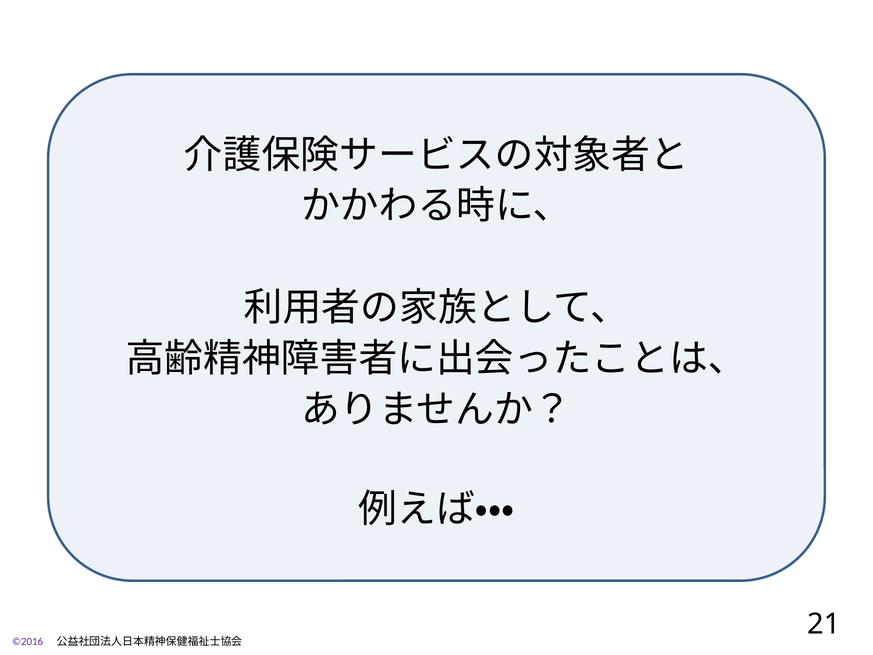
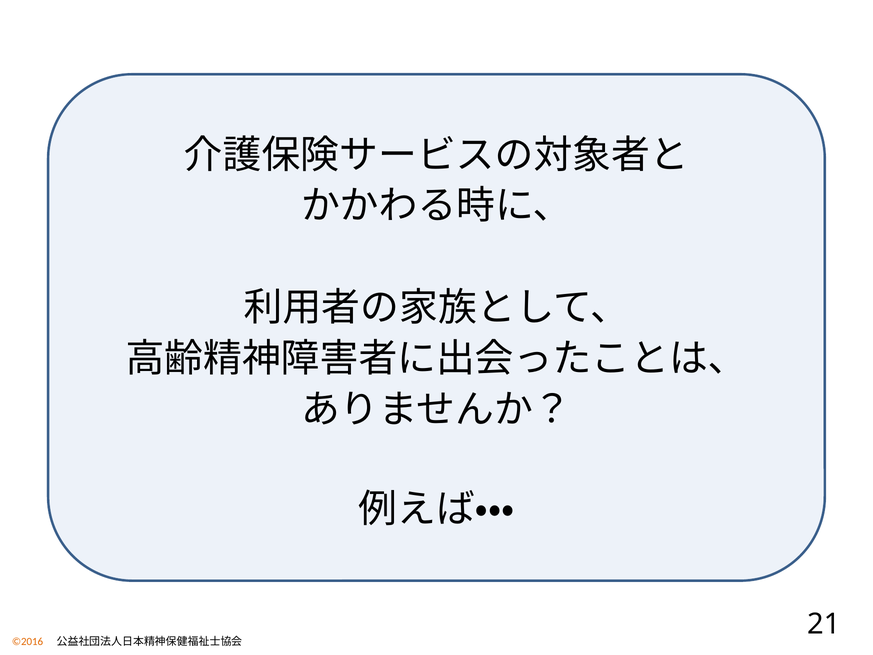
©2016 colour: purple -> orange (28, 641)
